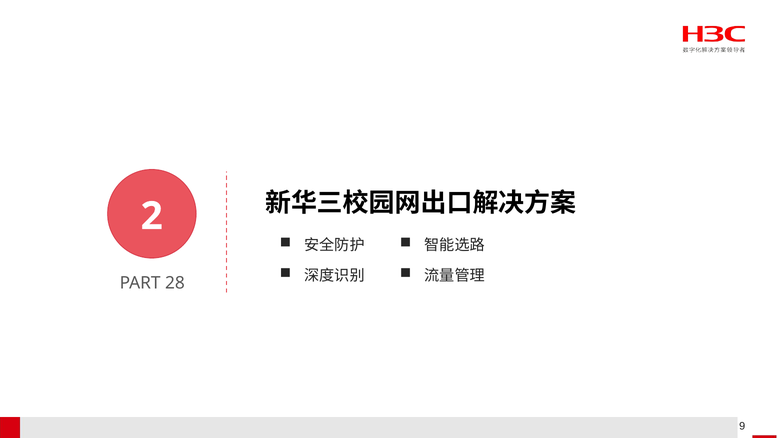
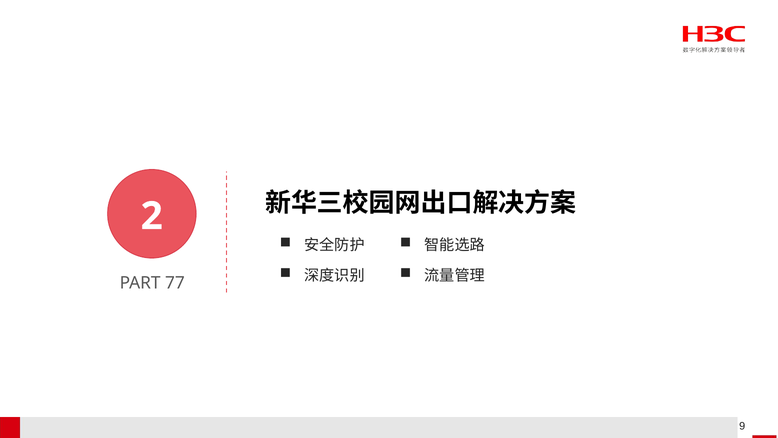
28: 28 -> 77 (175, 283)
